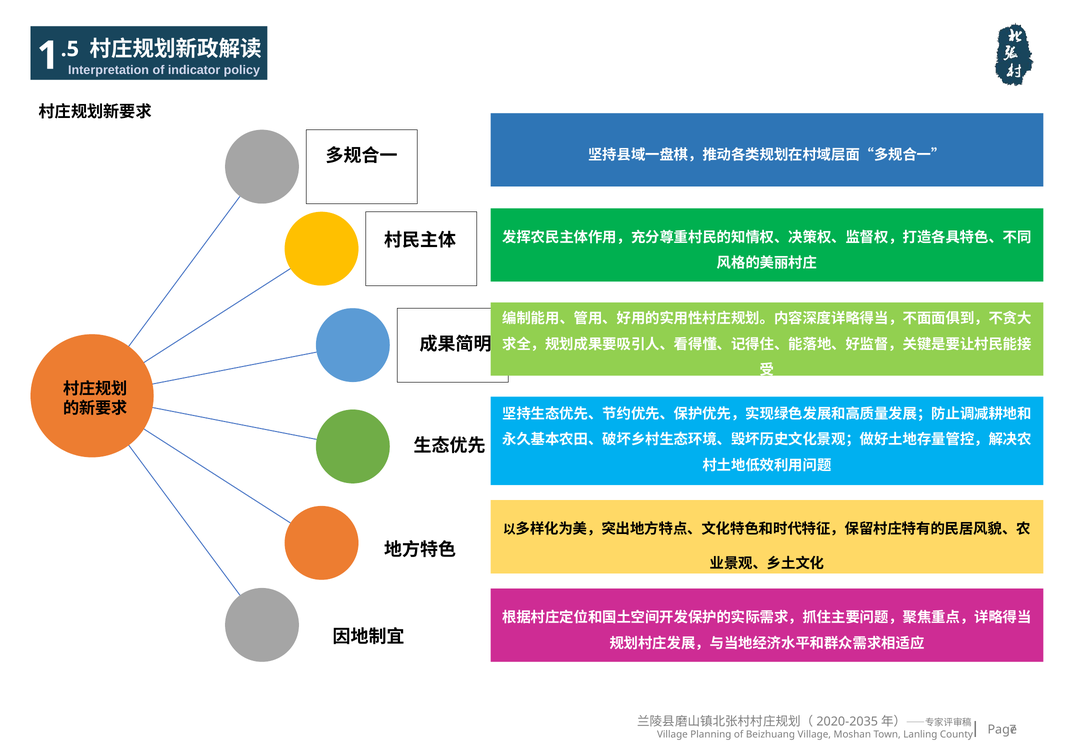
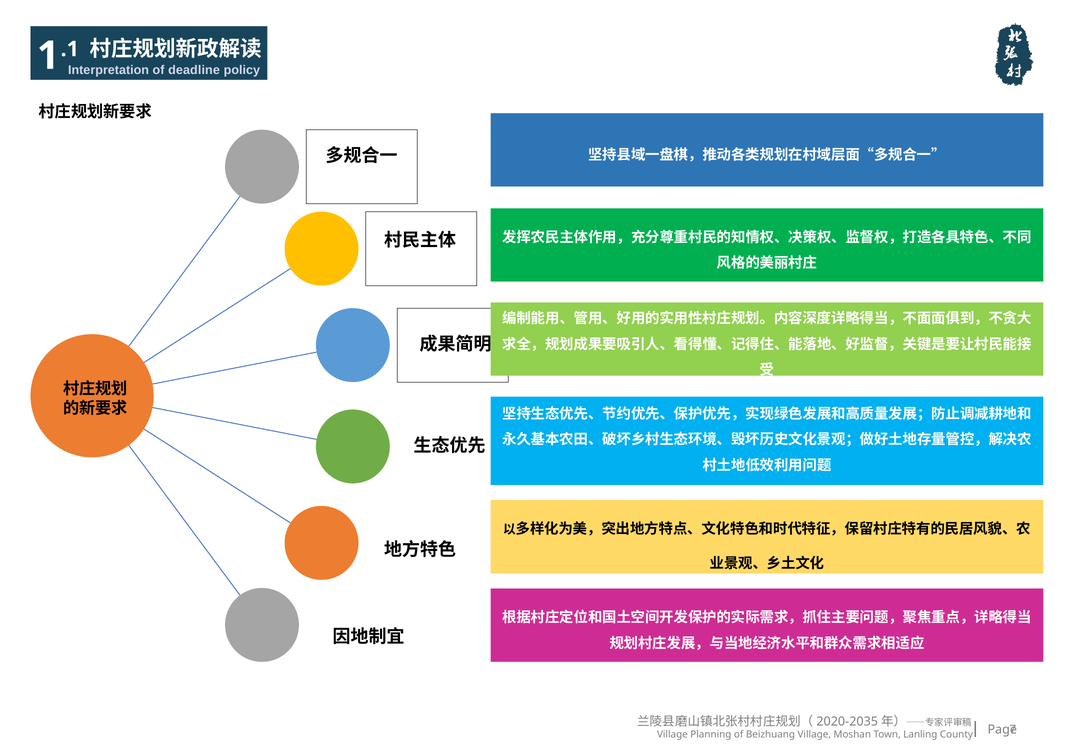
.5: .5 -> .1 (70, 49)
indicator: indicator -> deadline (194, 70)
